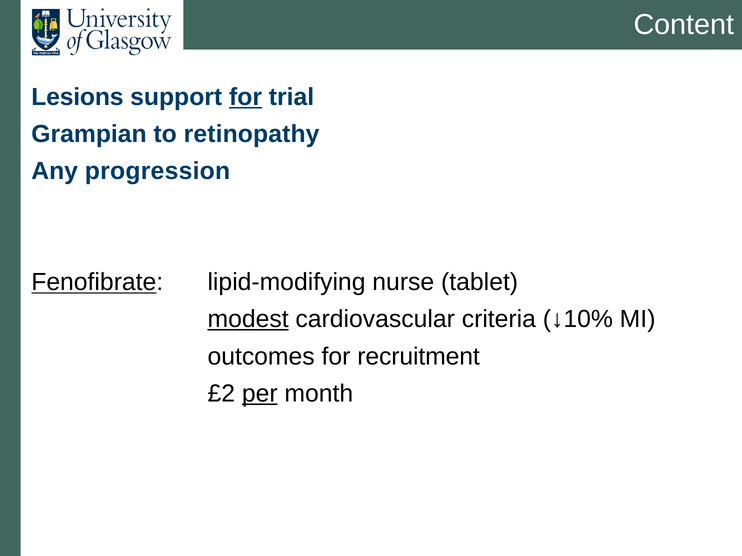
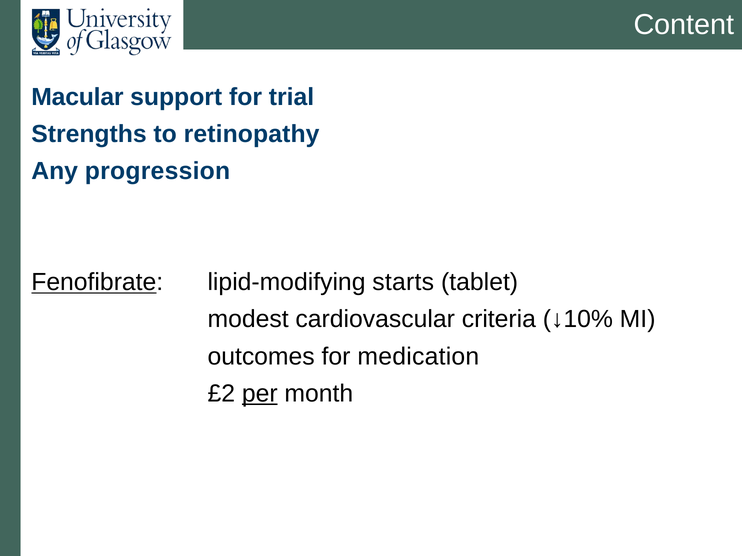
Lesions: Lesions -> Macular (77, 97)
for underline: present -> none (246, 97)
Grampian: Grampian -> Strengths (89, 134)
nurse: nurse -> starts (403, 282)
modest underline: present -> none (248, 320)
recruitment: recruitment -> medication (418, 357)
